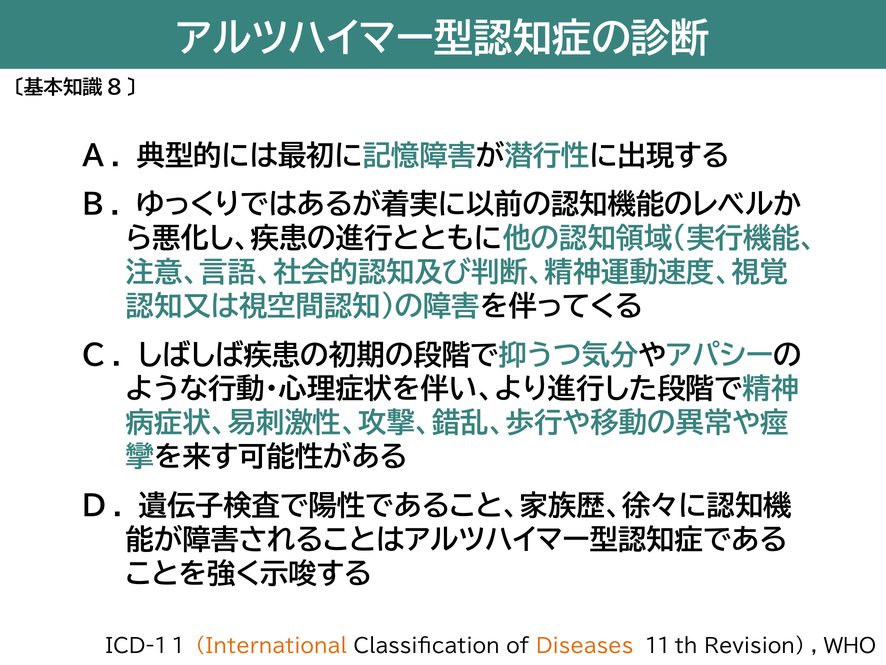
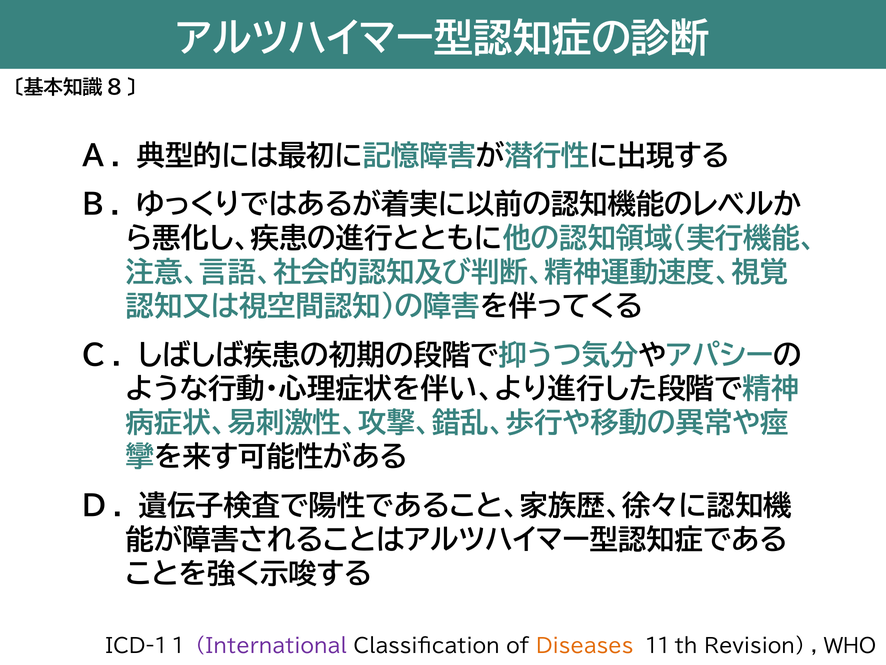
International colour: orange -> purple (271, 646)
